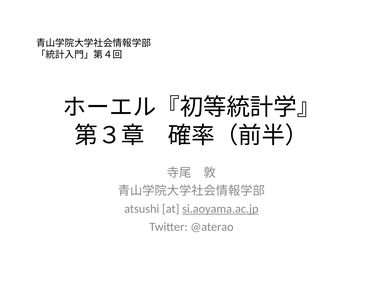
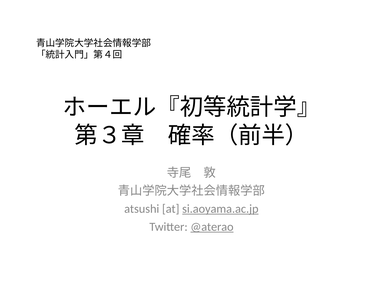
@aterao underline: none -> present (212, 227)
